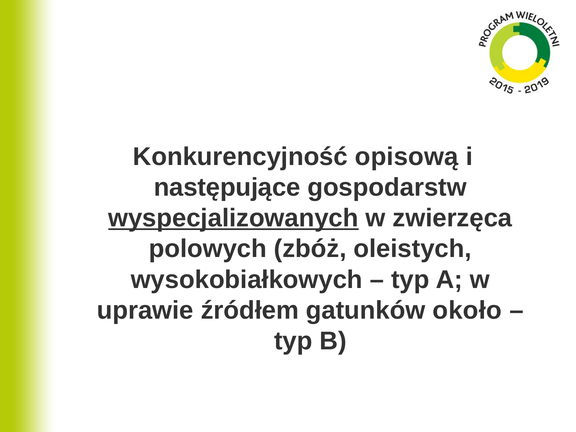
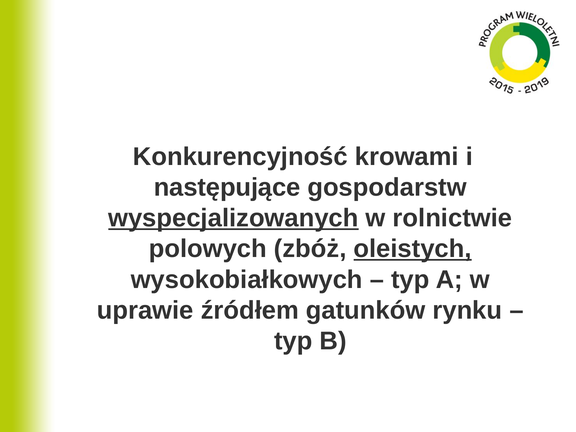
opisową: opisową -> krowami (407, 157)
zwierzęca: zwierzęca -> rolnictwie (452, 218)
oleistych underline: none -> present (413, 249)
około: około -> rynku (467, 310)
